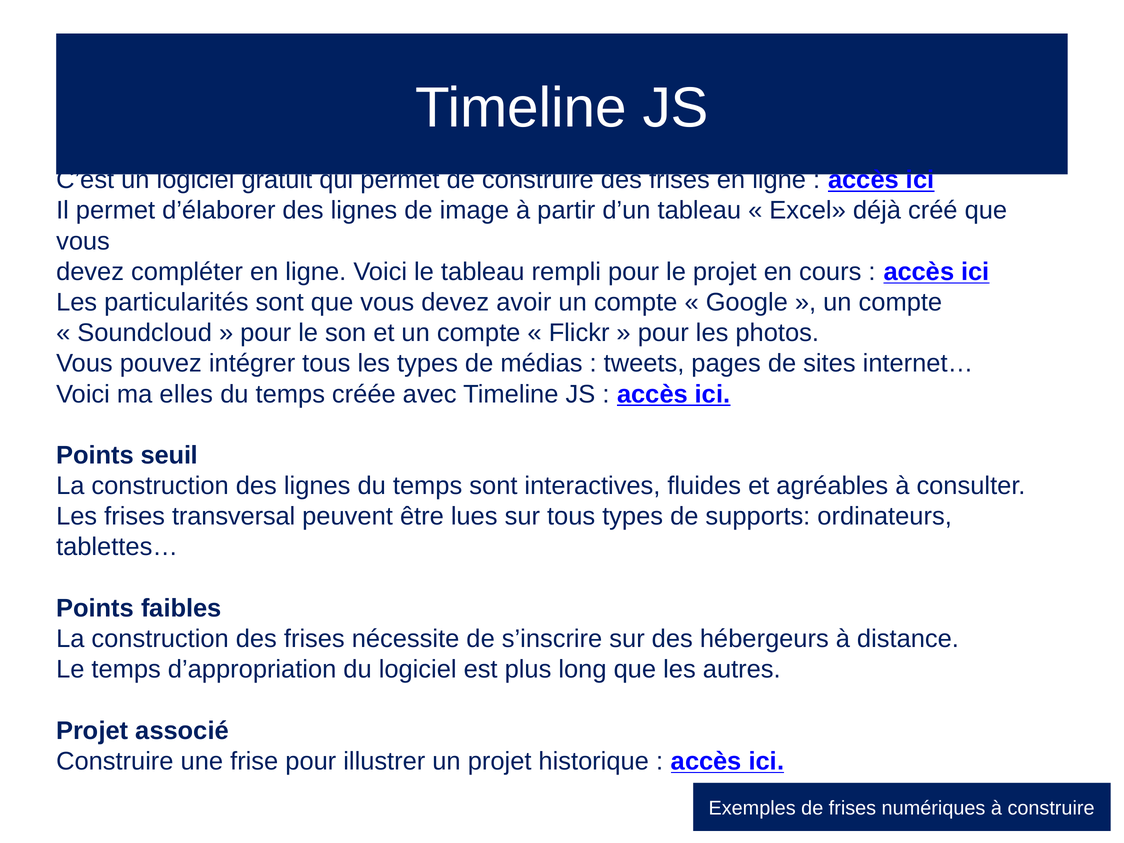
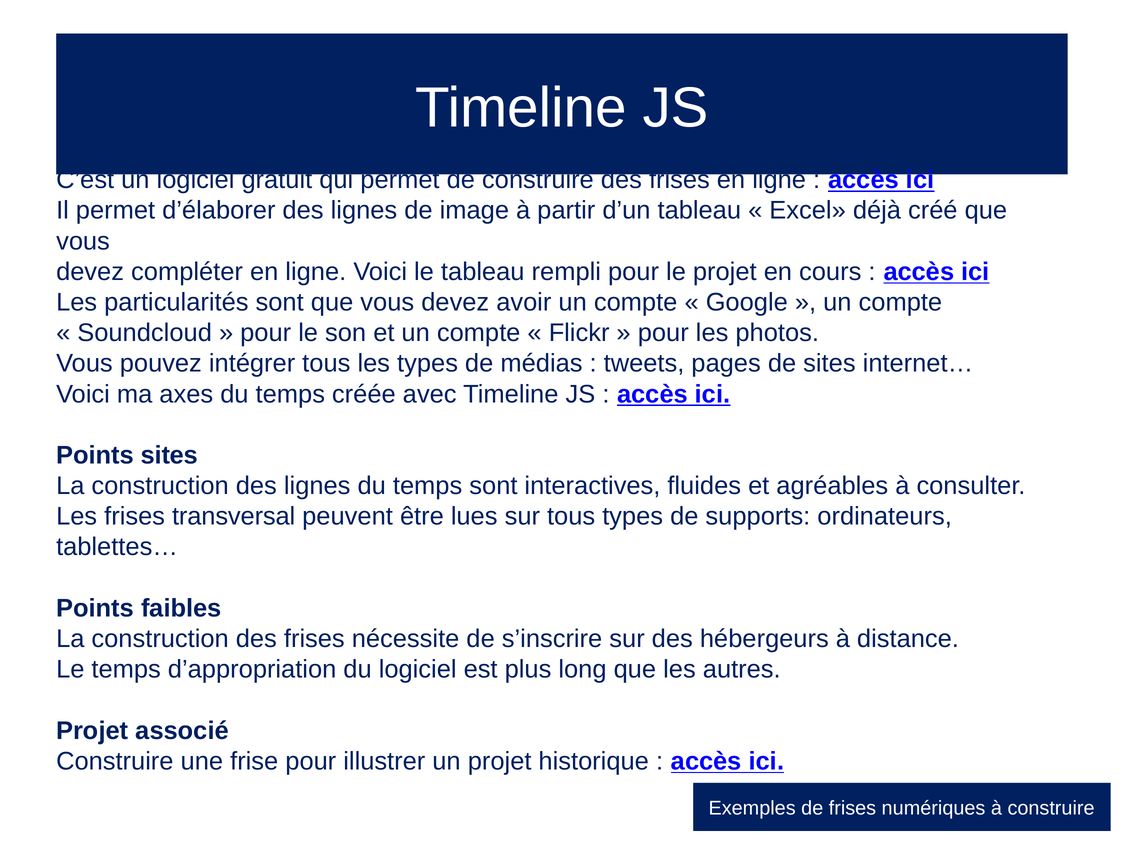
elles: elles -> axes (186, 394)
Points seuil: seuil -> sites (169, 455)
